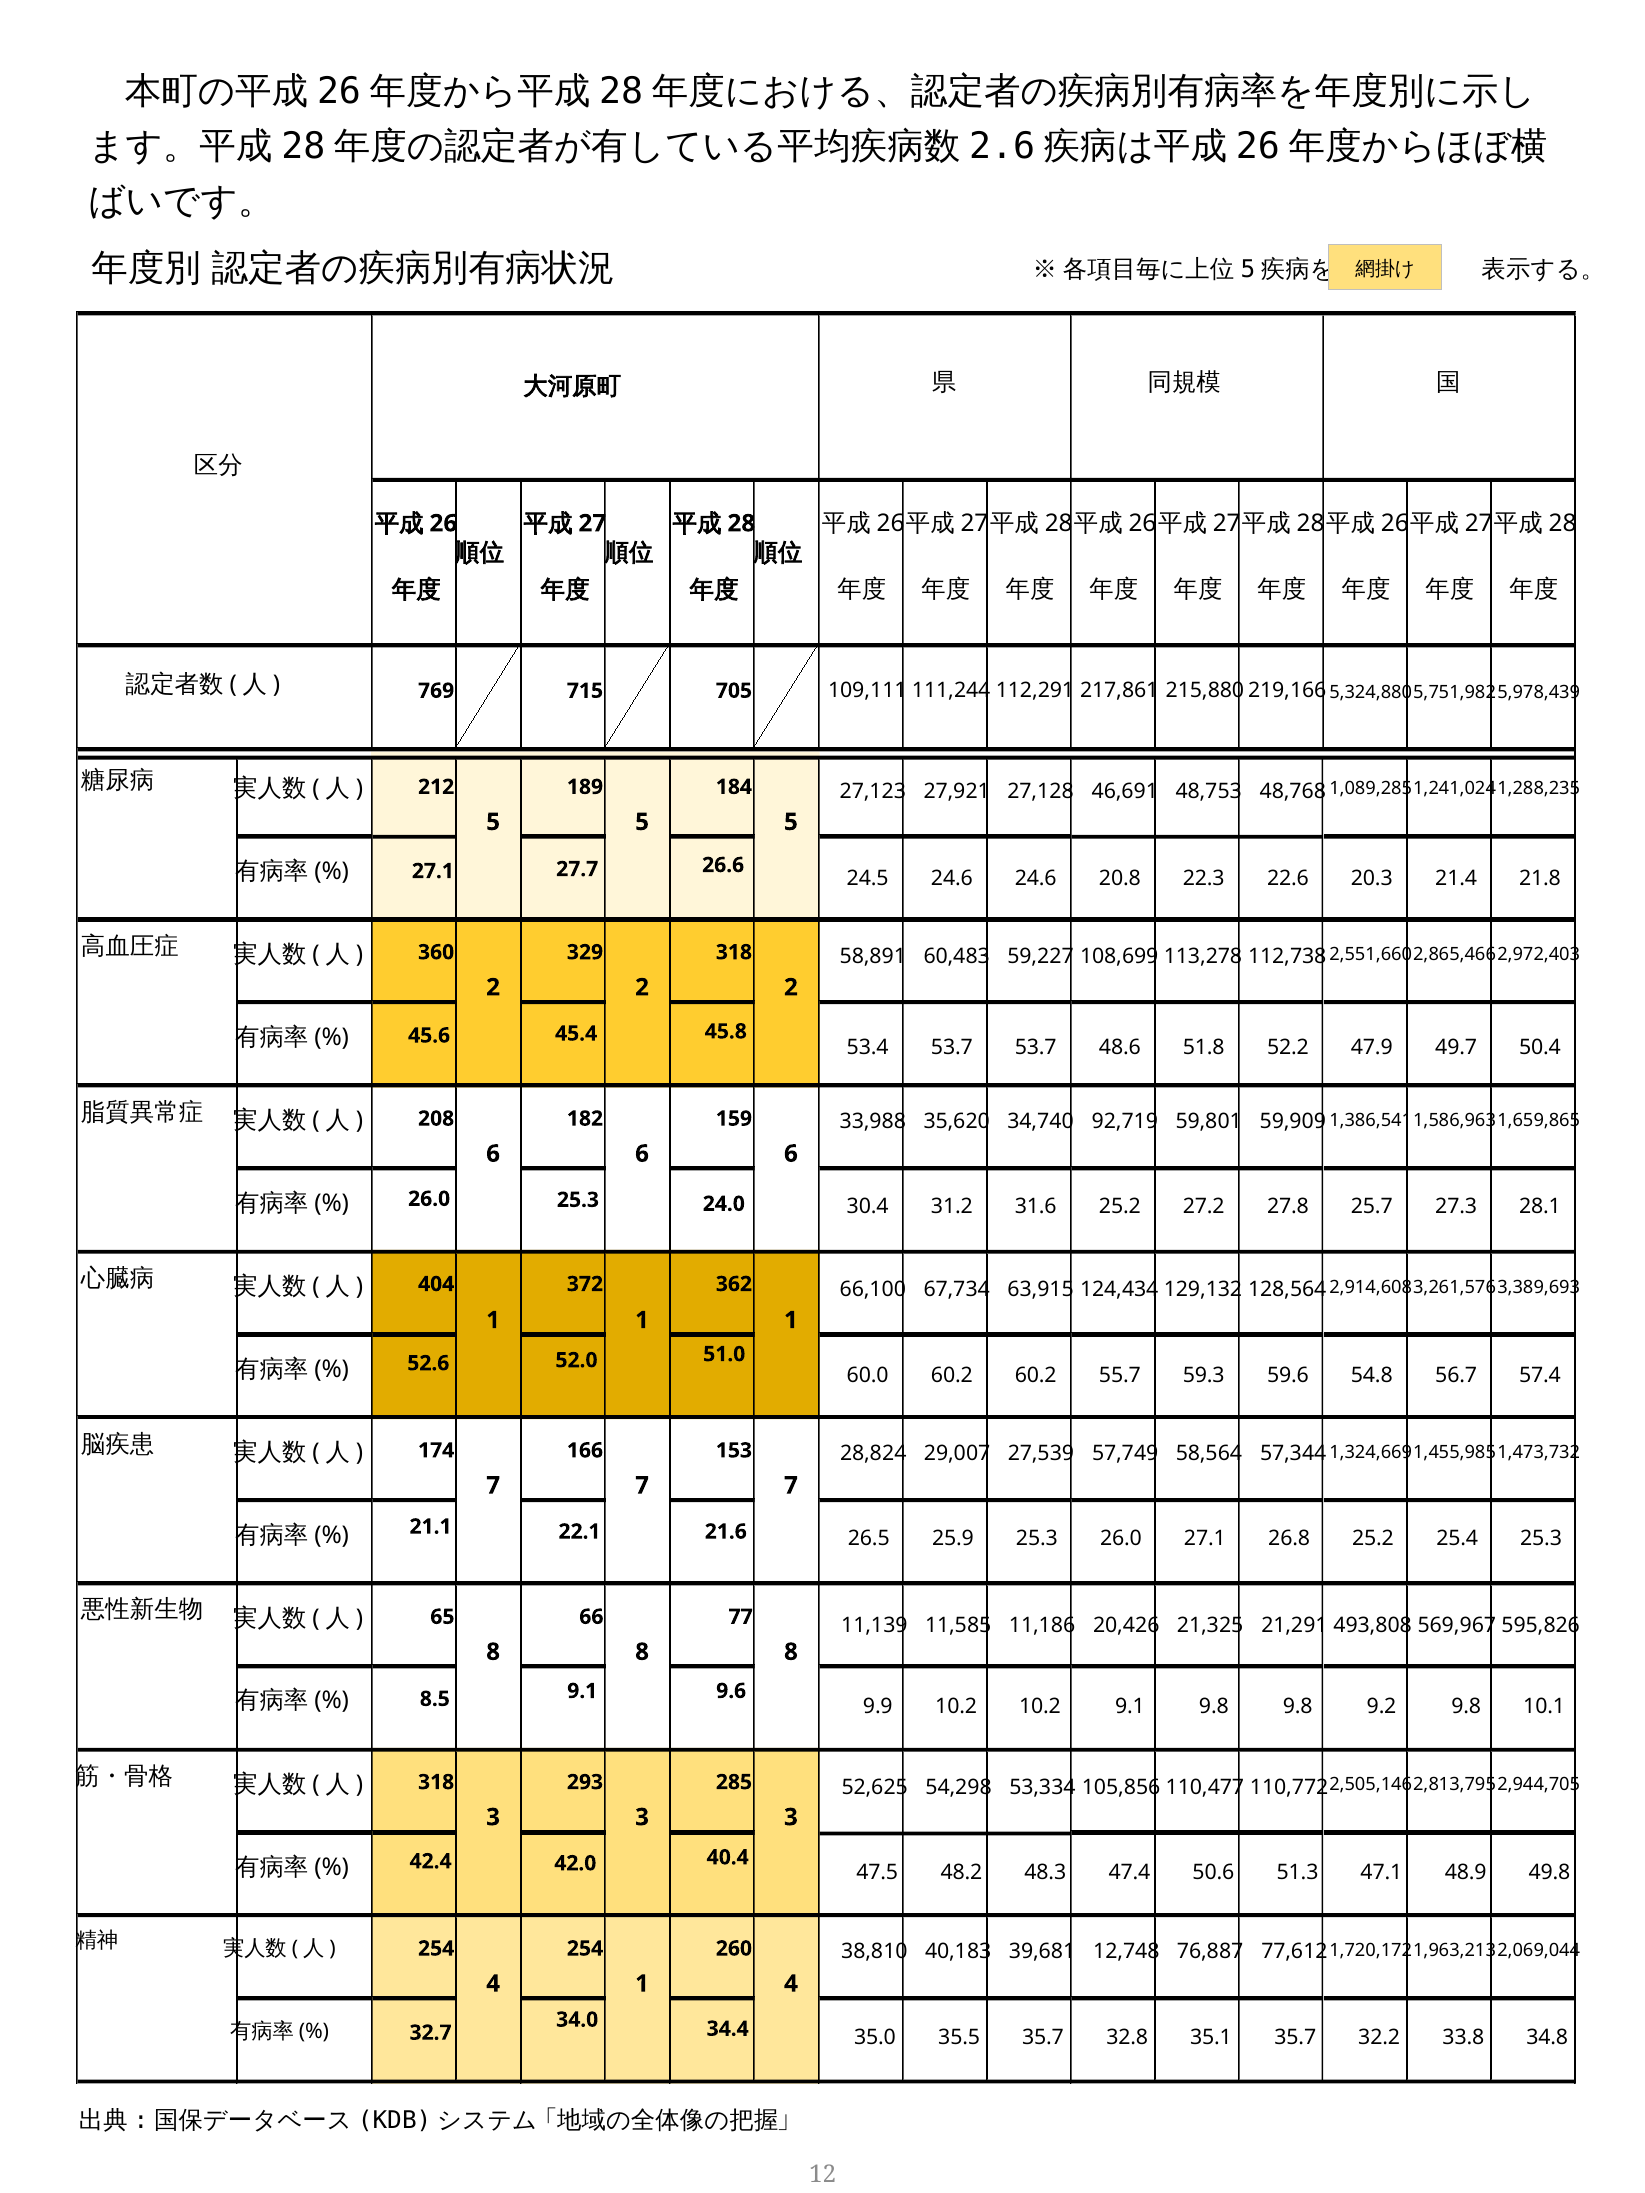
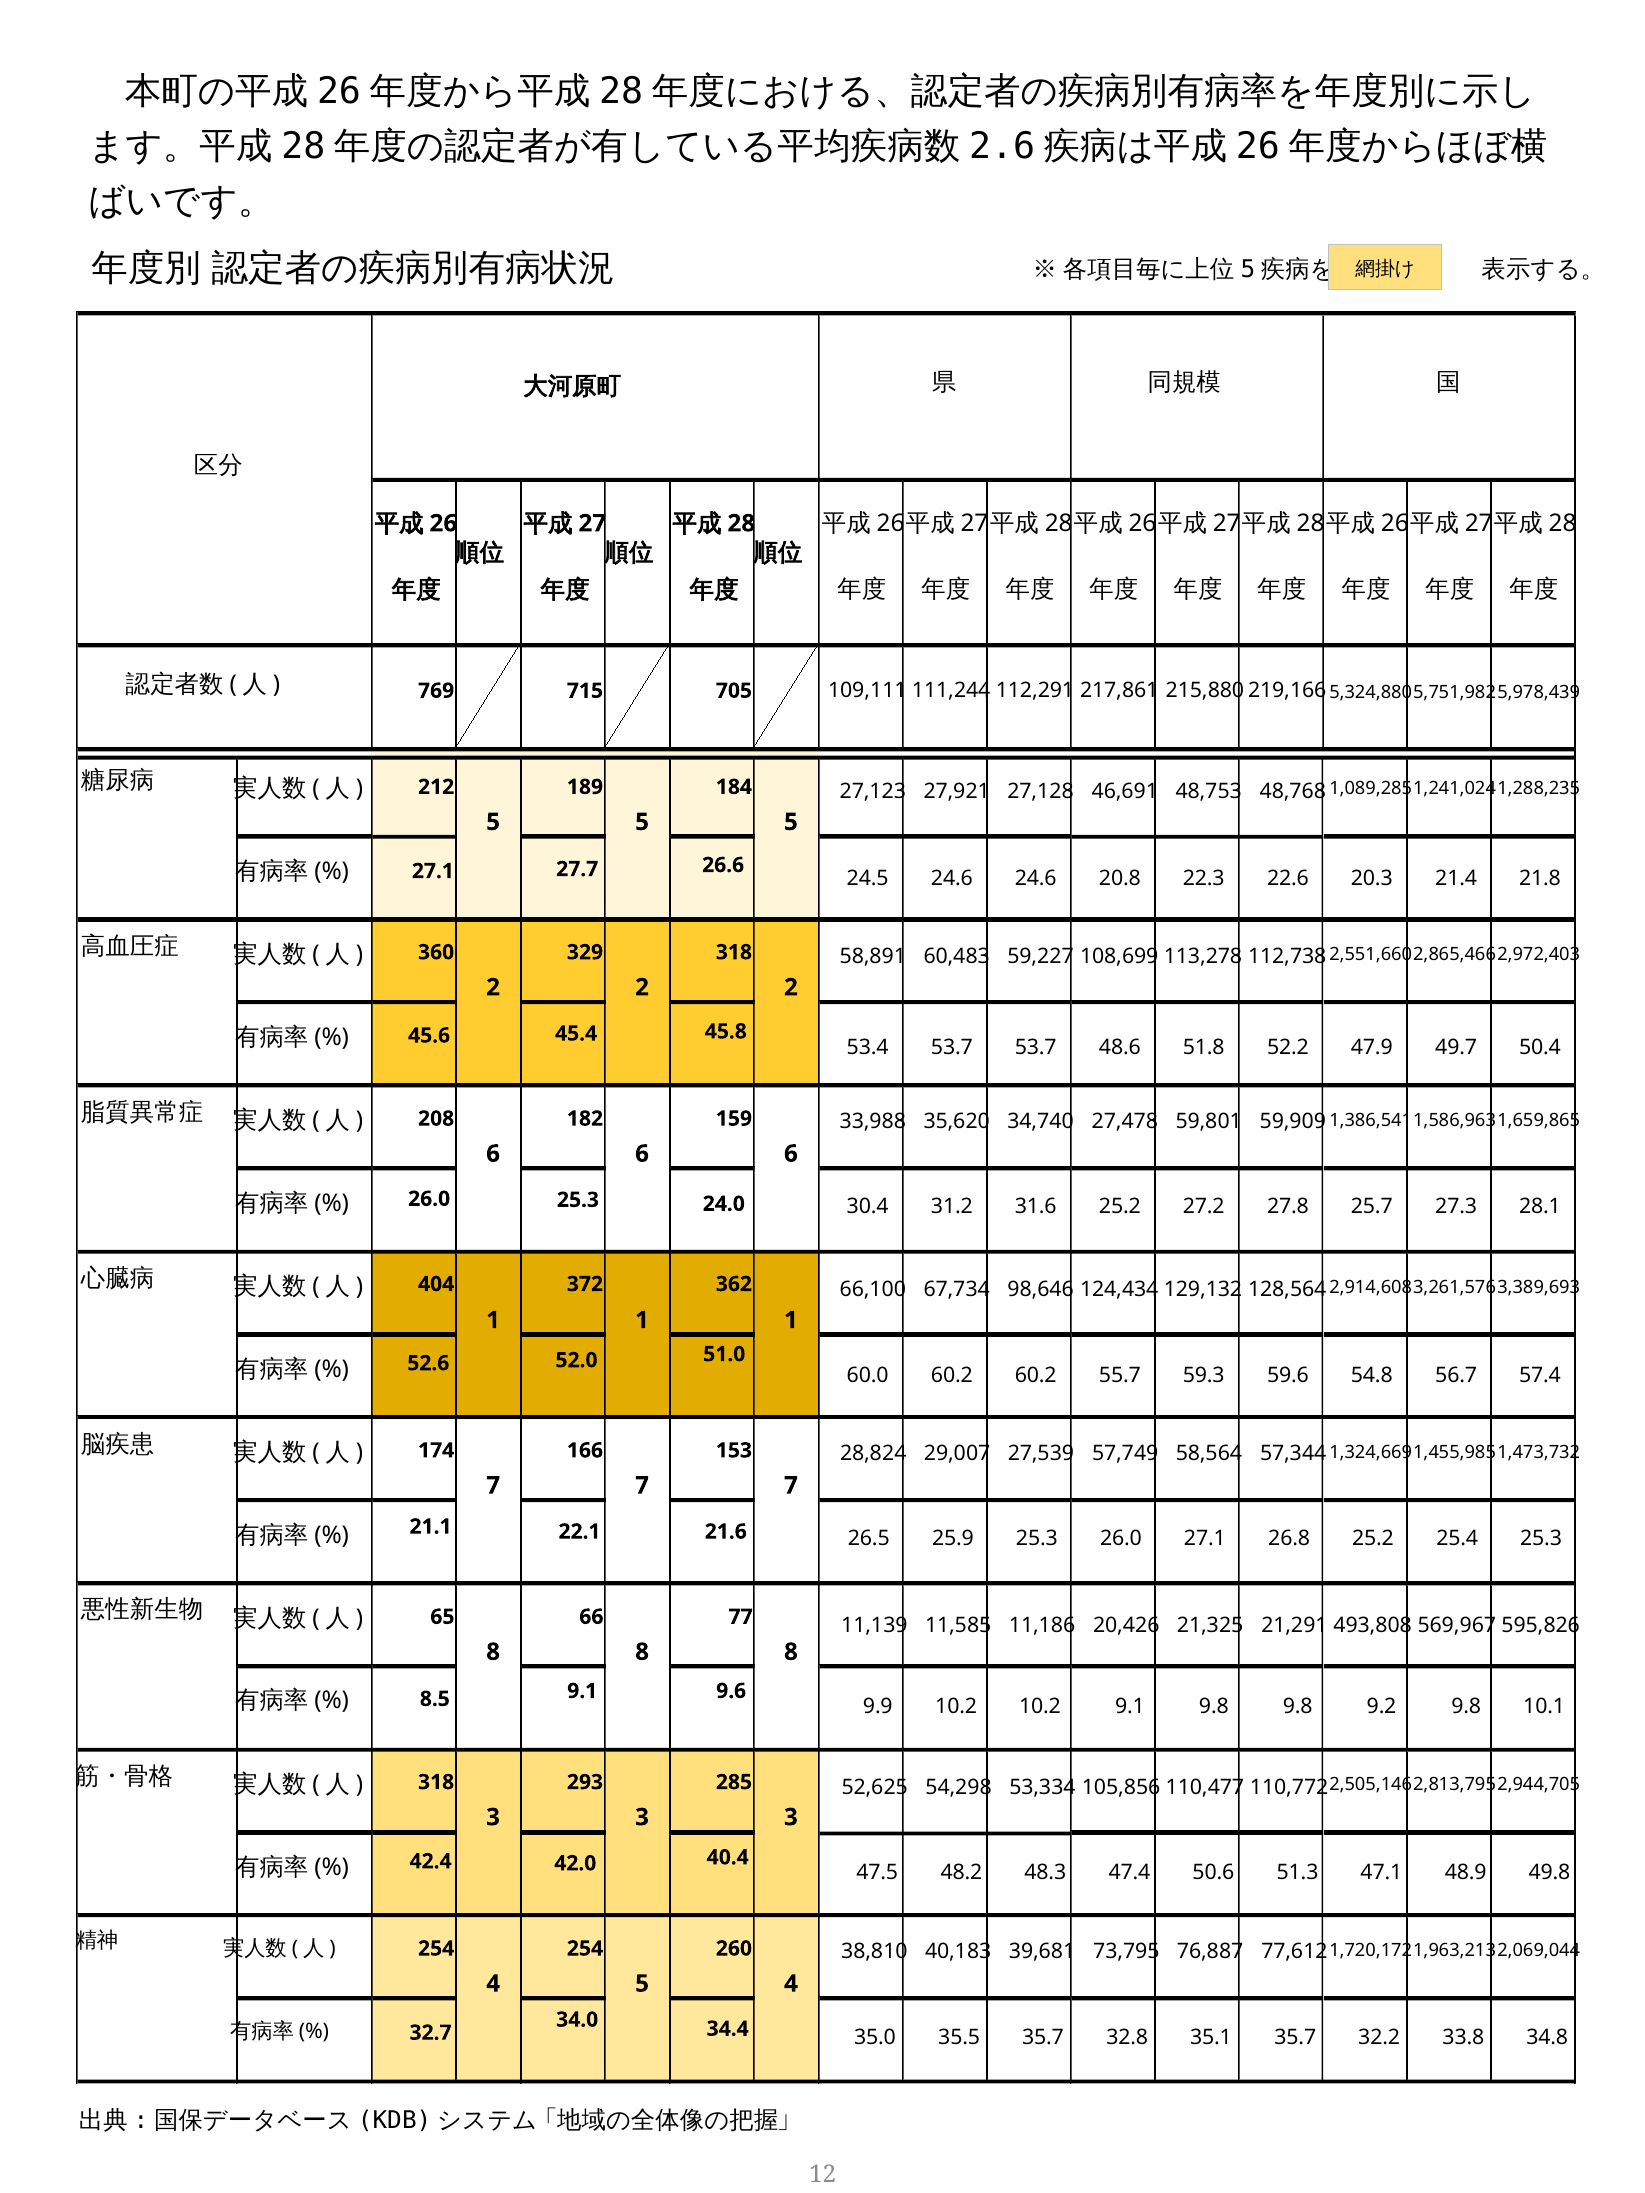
92,719: 92,719 -> 27,478 (1125, 1122)
63,915: 63,915 -> 98,646 (1041, 1289)
12,748: 12,748 -> 73,795 (1126, 1952)
4 1: 1 -> 5 (642, 1984)
